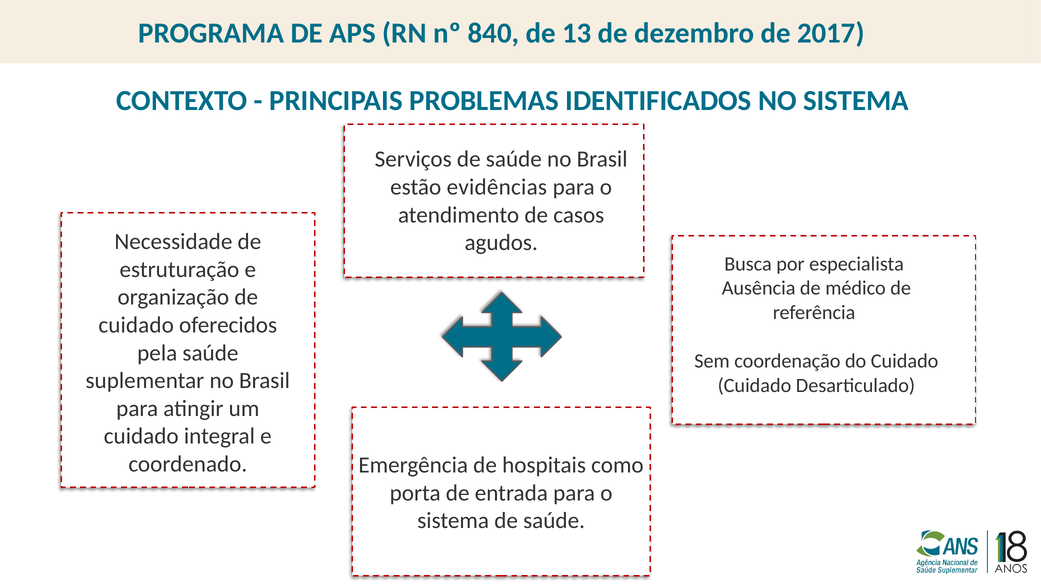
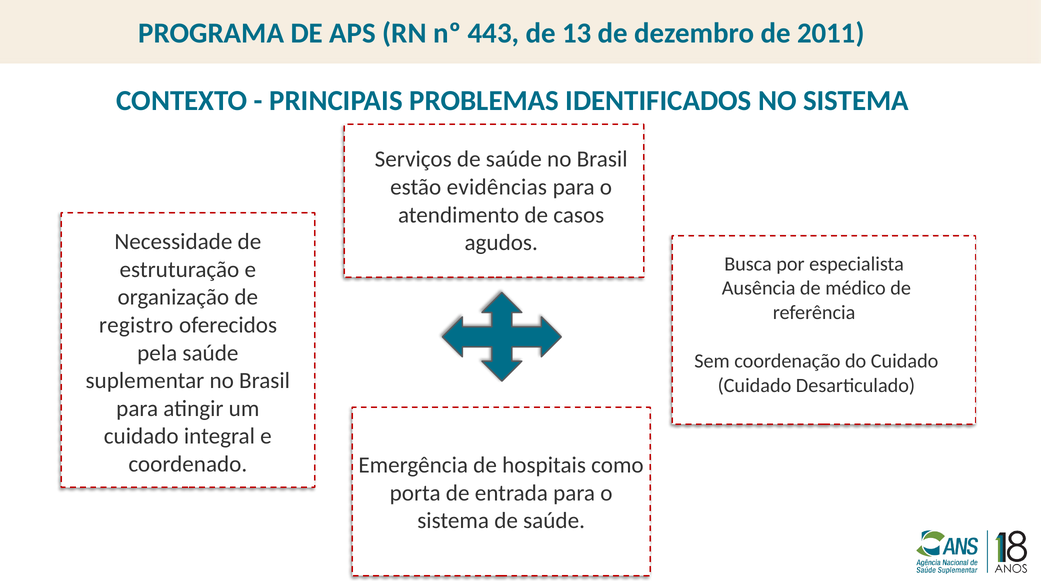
840: 840 -> 443 (493, 33)
2017: 2017 -> 2011 (831, 33)
cuidado: cuidado -> registro (136, 325)
